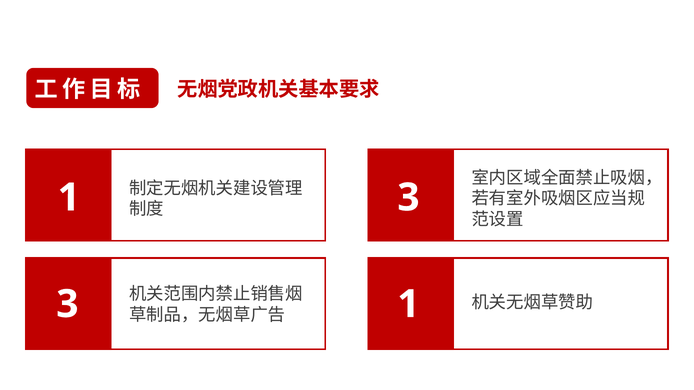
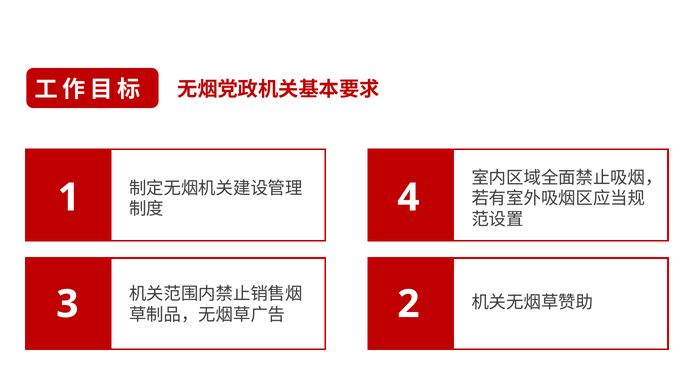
1 3: 3 -> 4 (408, 198)
3 1: 1 -> 2 (408, 304)
